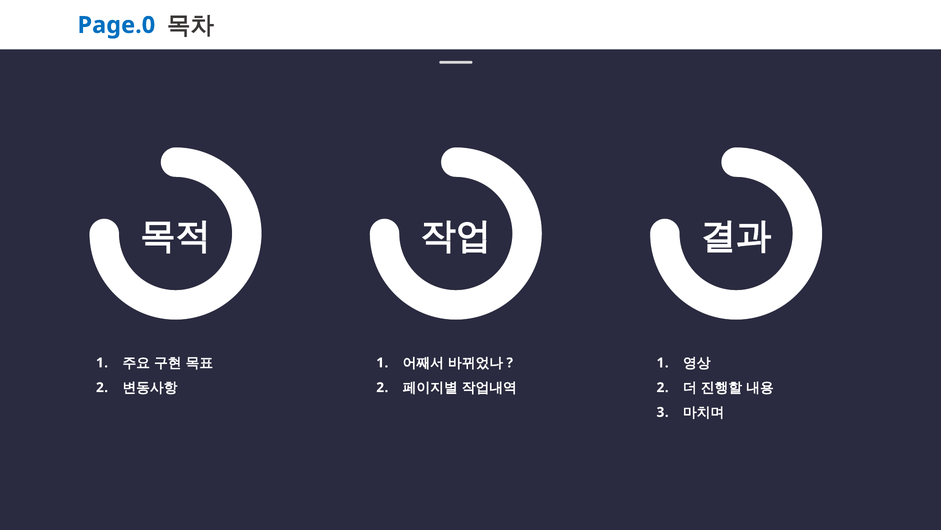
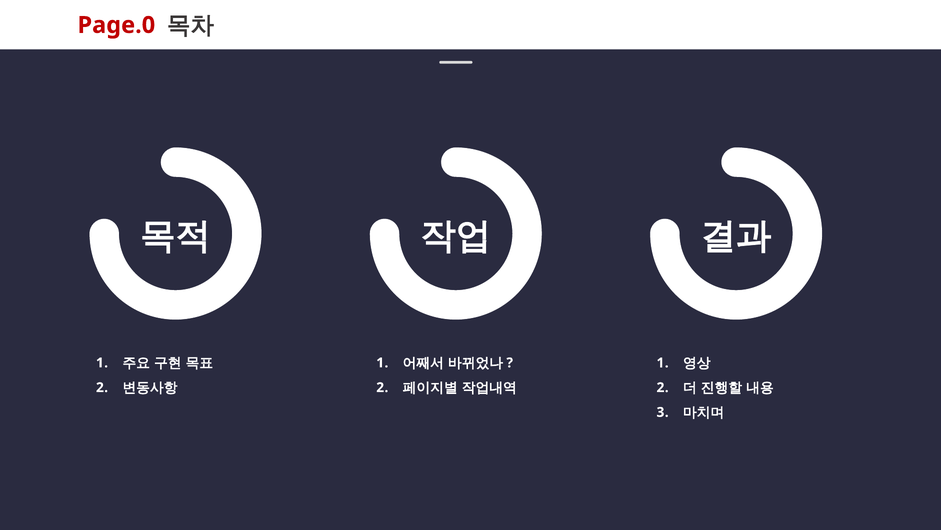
Page.0 colour: blue -> red (116, 25)
